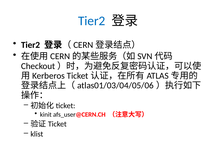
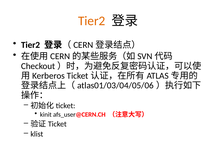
Tier2 colour: blue -> orange (92, 21)
